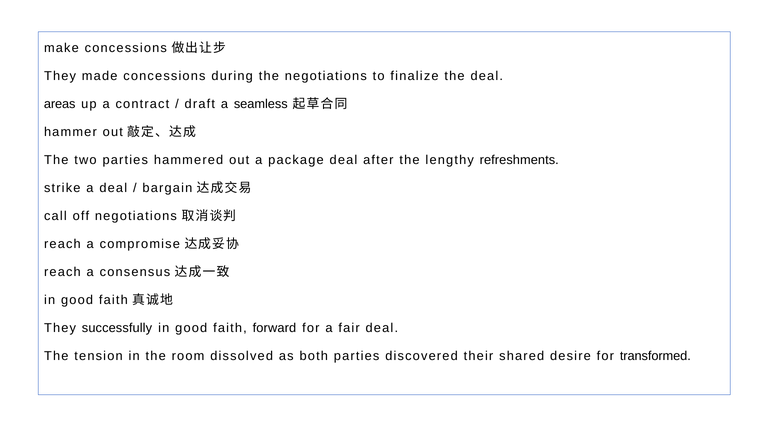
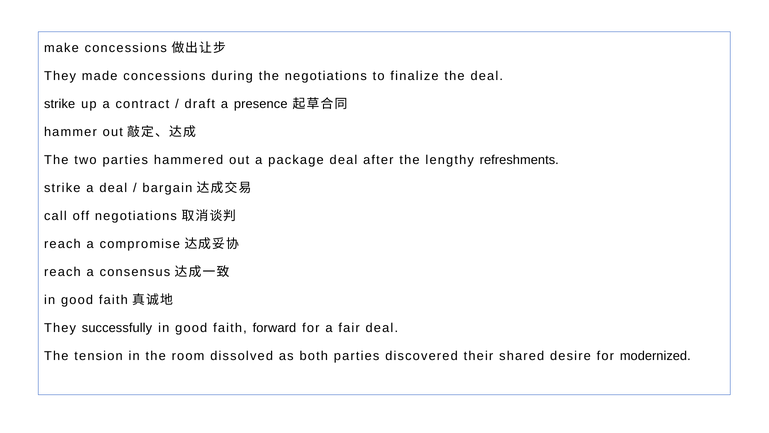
areas: areas -> strike (60, 104)
seamless: seamless -> presence (261, 104)
transformed: transformed -> modernized (655, 356)
